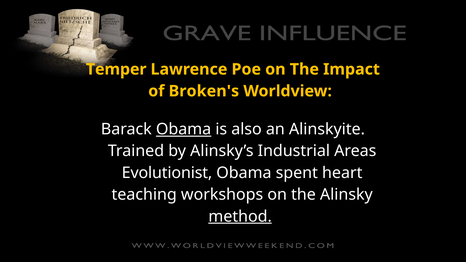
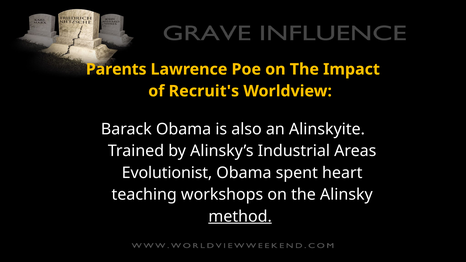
Temper: Temper -> Parents (116, 69)
Broken's: Broken's -> Recruit's (204, 91)
Obama underline: present -> none (184, 129)
